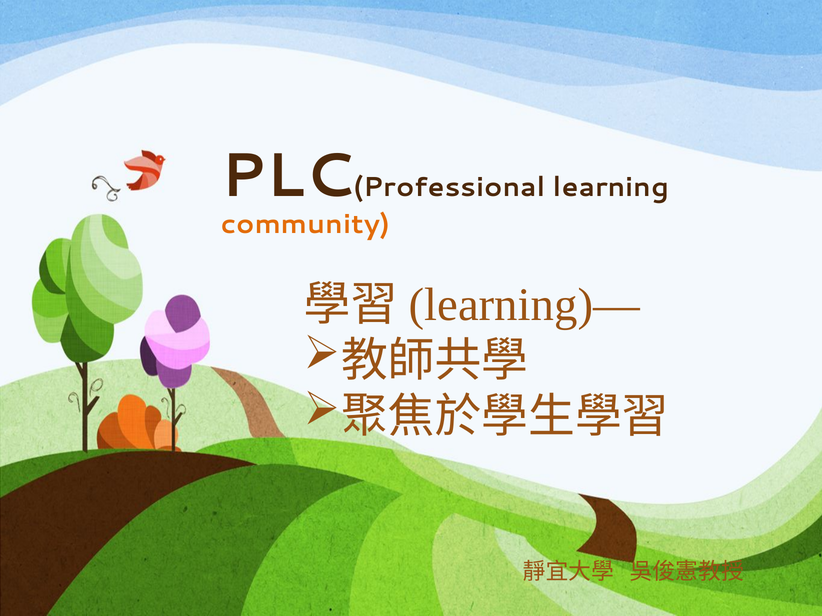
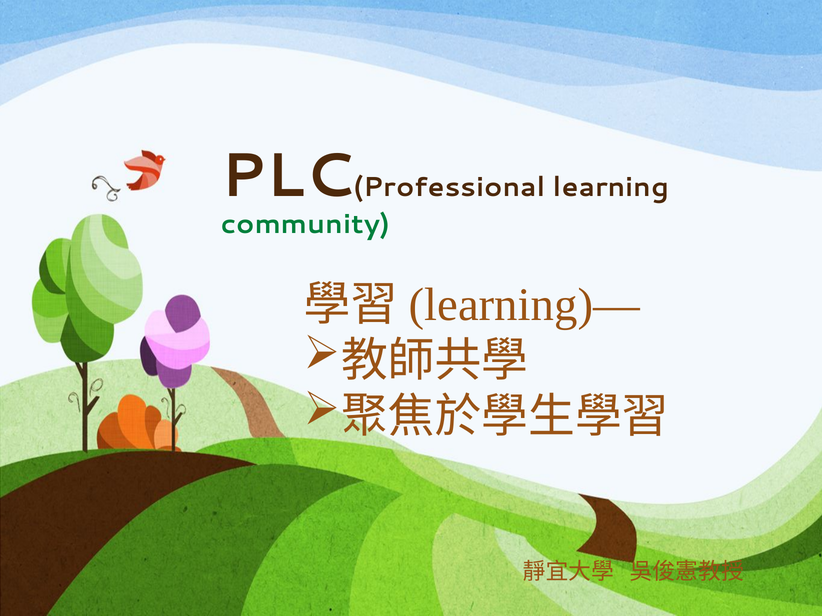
community colour: orange -> green (305, 224)
